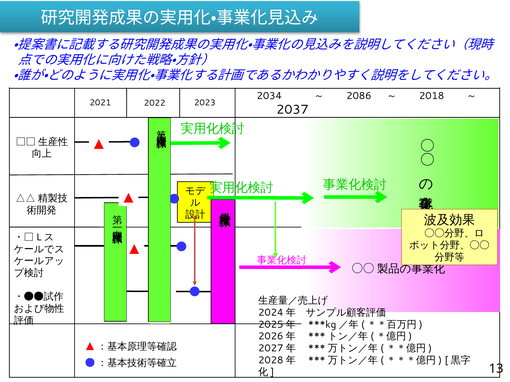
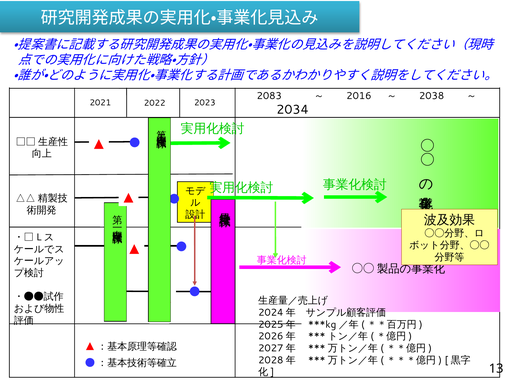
2034: 2034 -> 2083 (269, 96)
2086: 2086 -> 2016 (359, 96)
2018: 2018 -> 2038 (432, 96)
2037: 2037 -> 2034 (292, 110)
